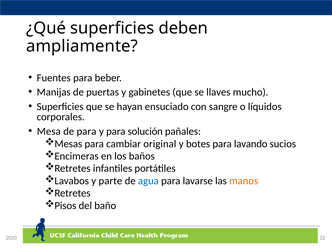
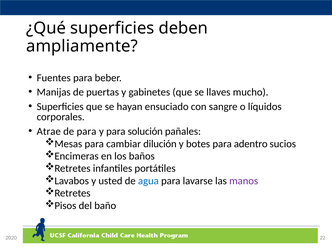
Mesa: Mesa -> Atrae (49, 131)
original: original -> dilución (160, 144)
lavando: lavando -> adentro (251, 144)
parte: parte -> usted (110, 181)
manos colour: orange -> purple (244, 181)
